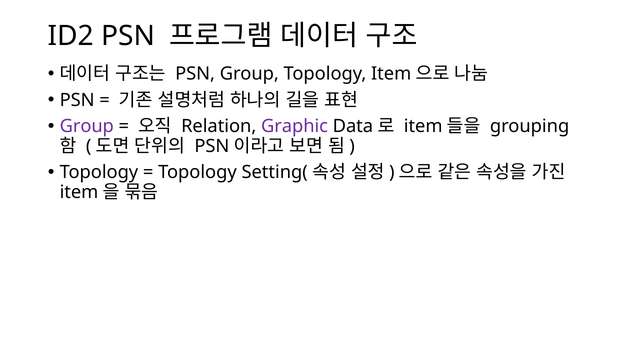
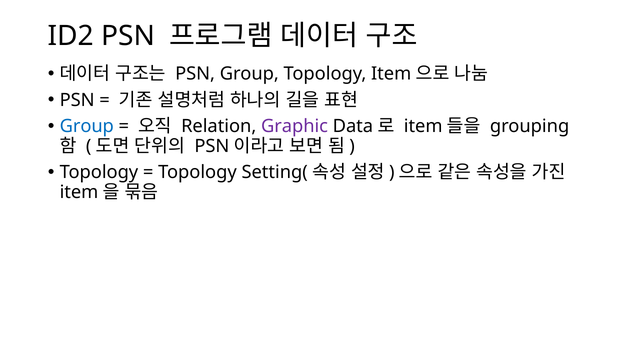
Group colour: purple -> blue (87, 126)
